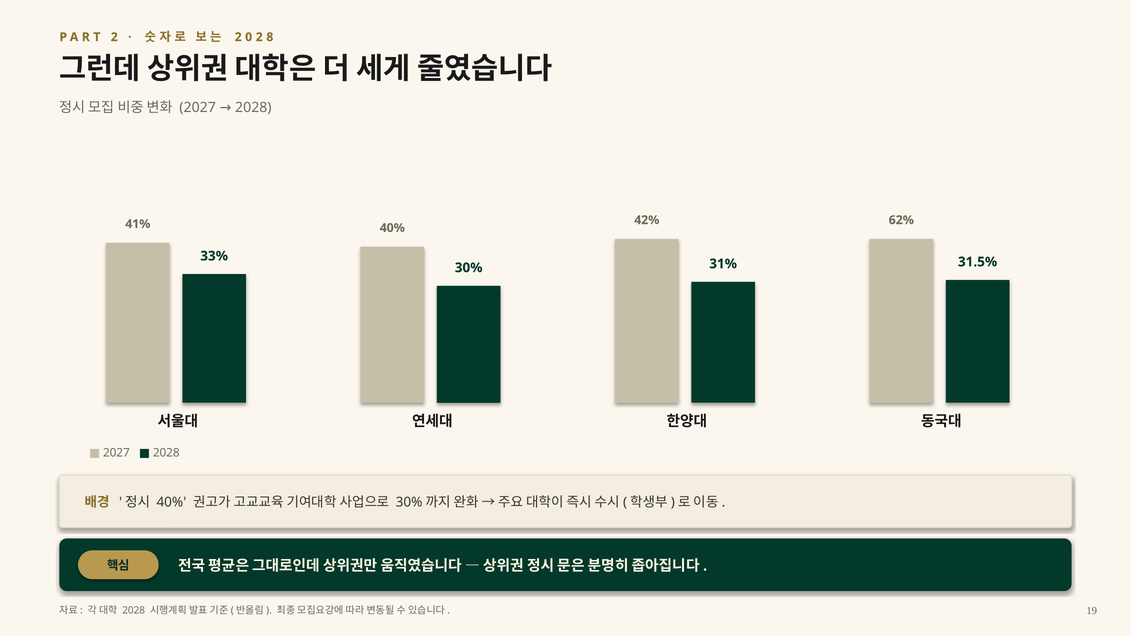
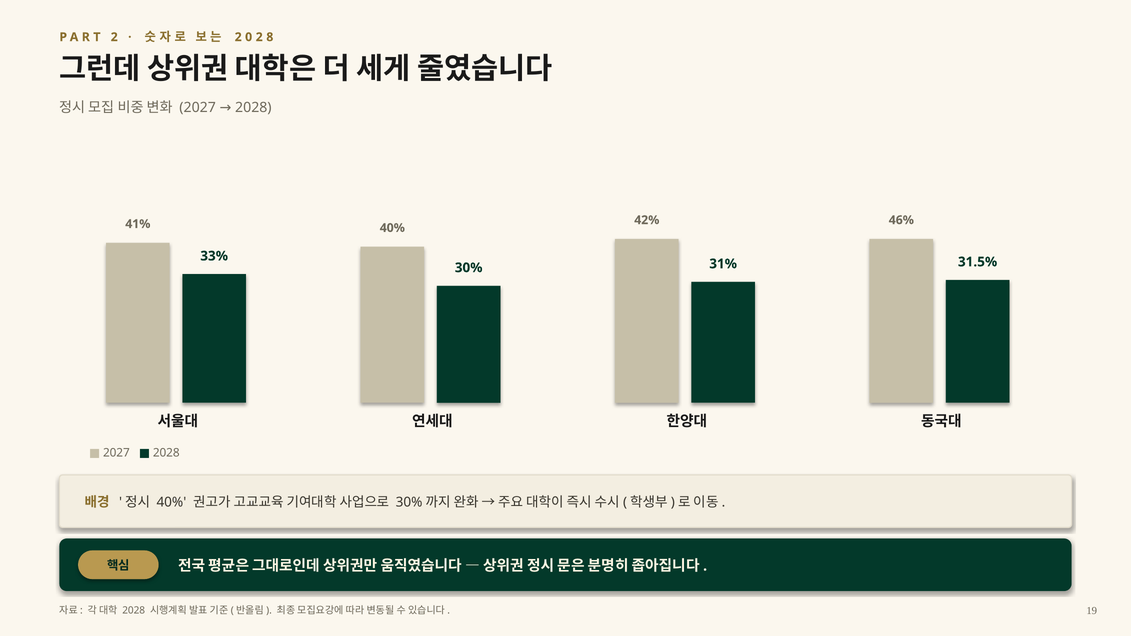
62%: 62% -> 46% (901, 220)
